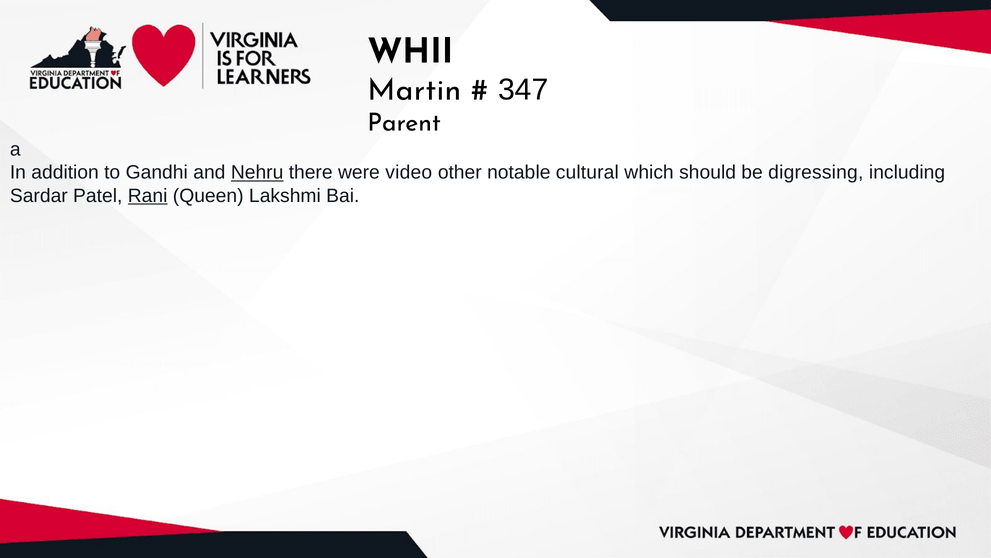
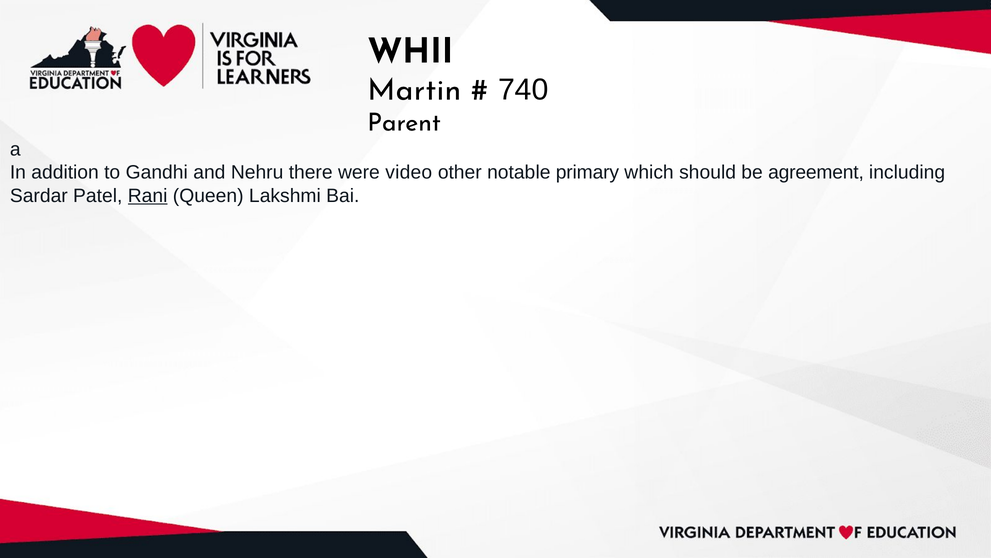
347: 347 -> 740 (523, 90)
Nehru underline: present -> none (257, 172)
cultural: cultural -> primary (587, 172)
digressing: digressing -> agreement (816, 172)
